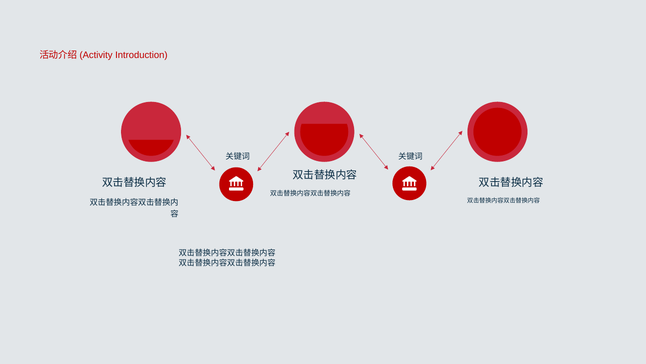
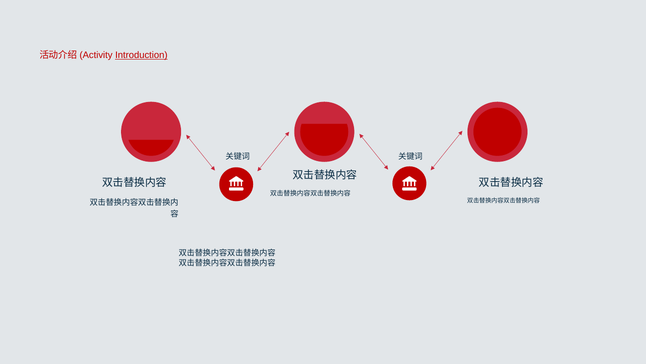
Introduction underline: none -> present (141, 55)
